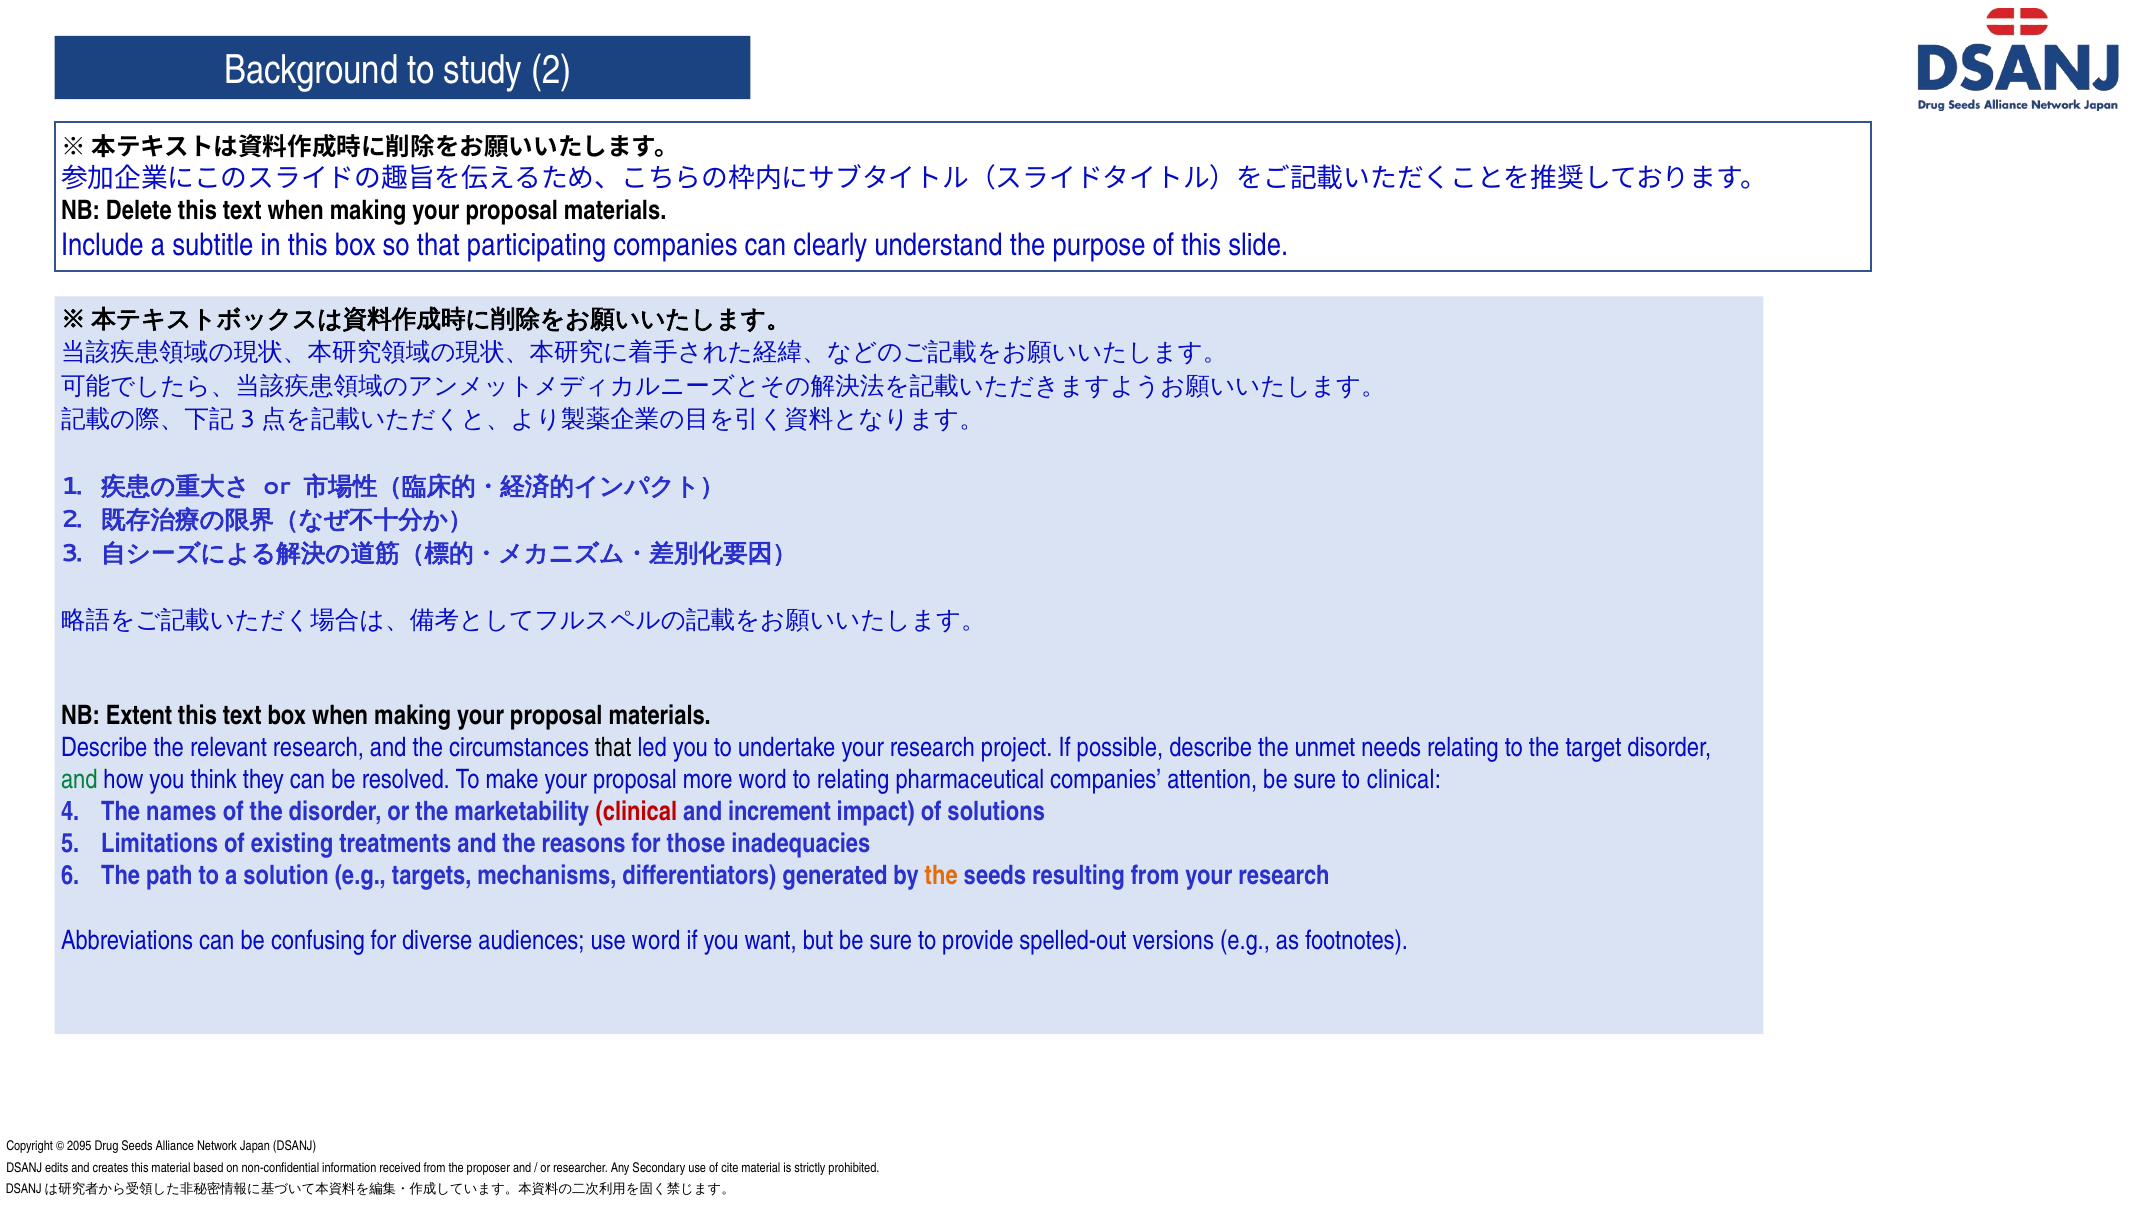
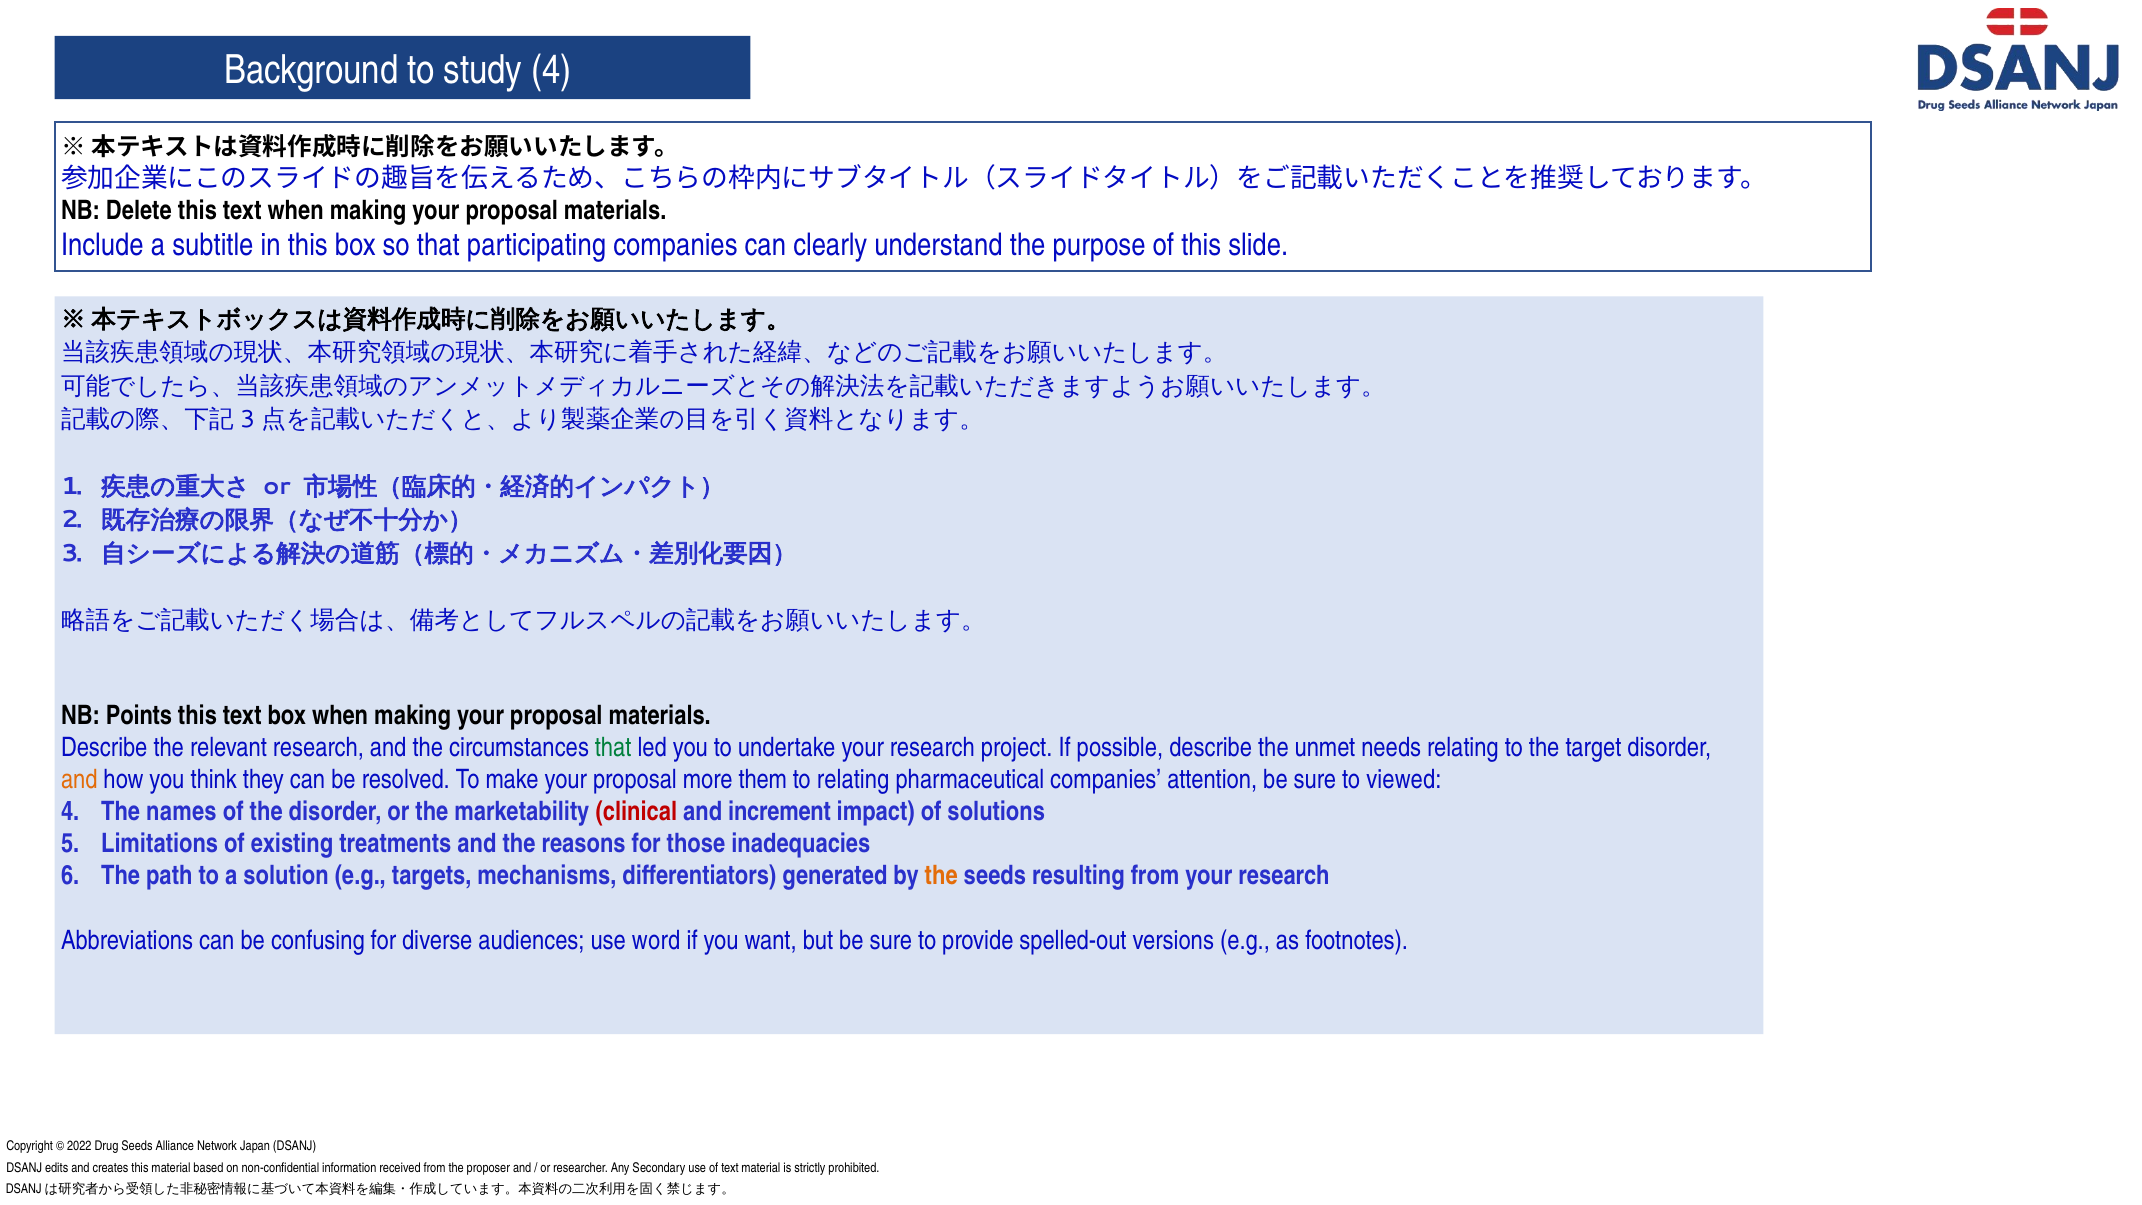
study 2: 2 -> 4 (552, 70)
Extent: Extent -> Points (139, 715)
that colour: black -> green (613, 747)
and colour: green -> orange (79, 780)
more word: word -> them (763, 780)
to clinical: clinical -> viewed (1404, 780)
2095: 2095 -> 2022 (79, 1146)
of cite: cite -> text (730, 1168)
